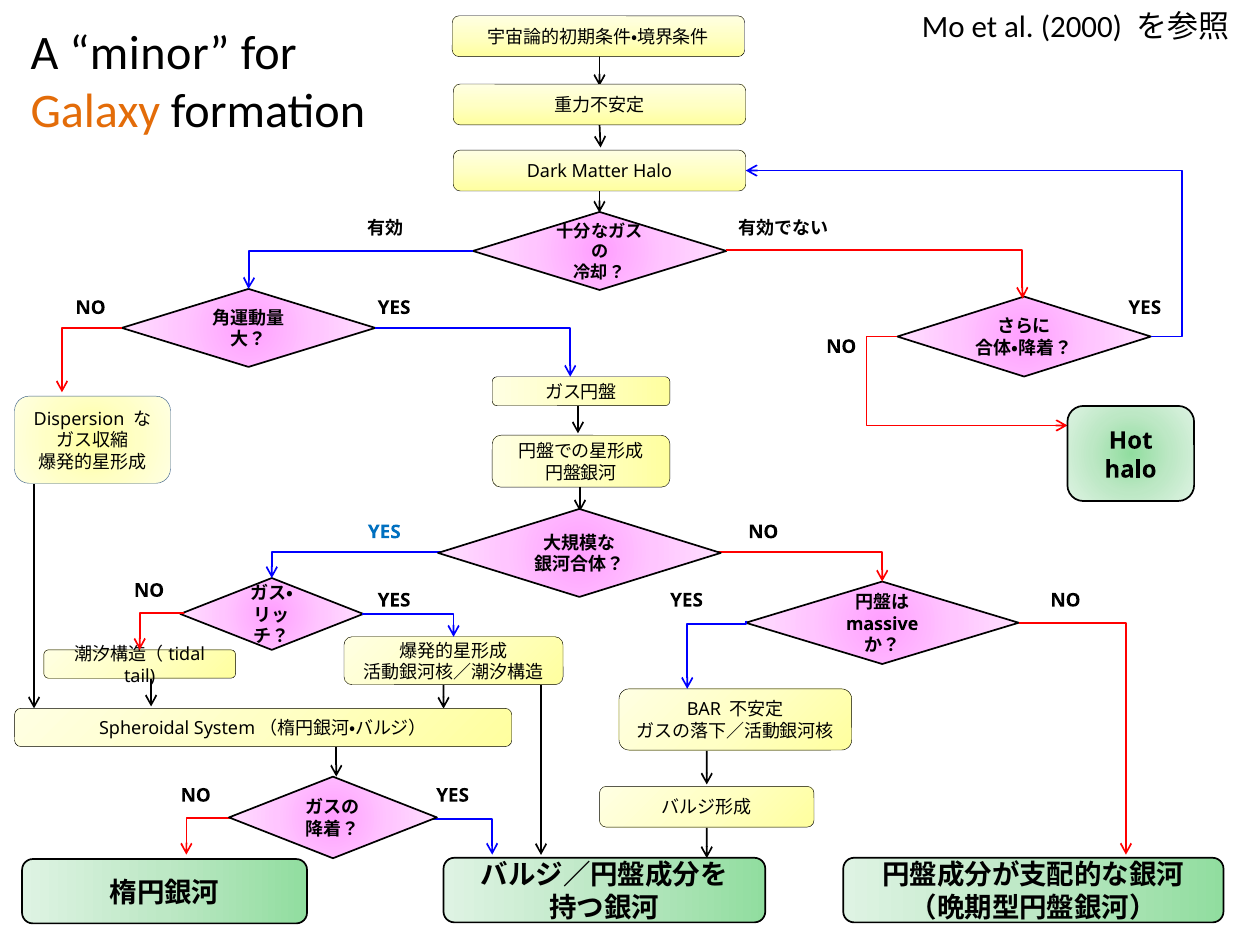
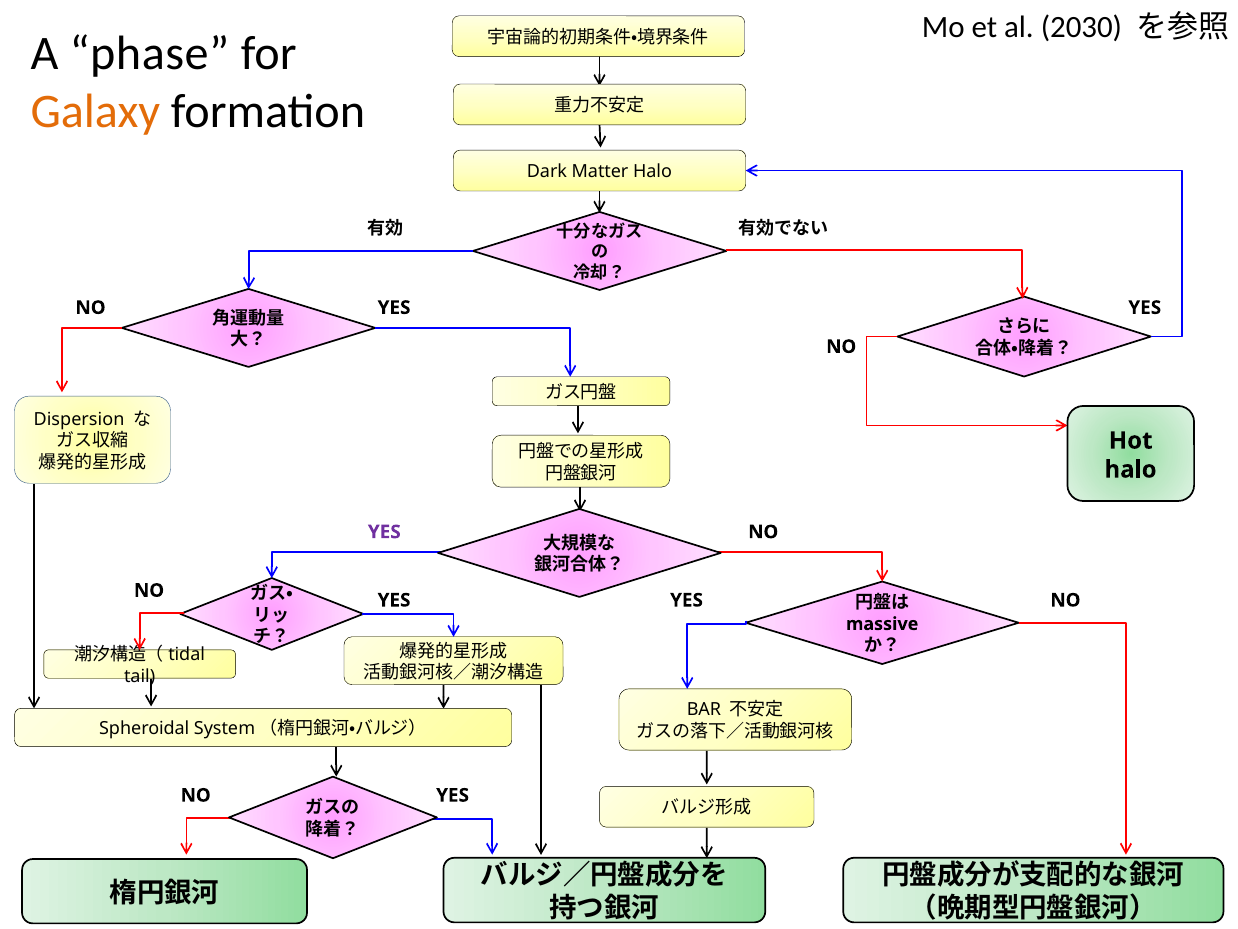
2000: 2000 -> 2030 (1081, 27)
minor: minor -> phase (149, 53)
YES colour: blue -> purple (384, 532)
